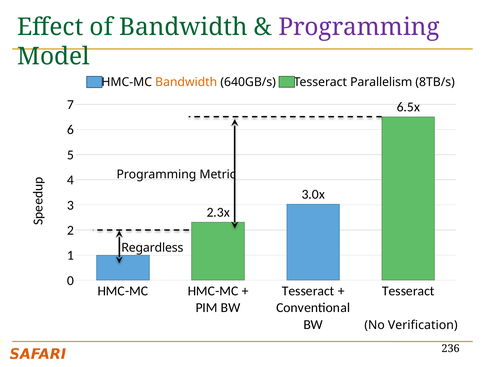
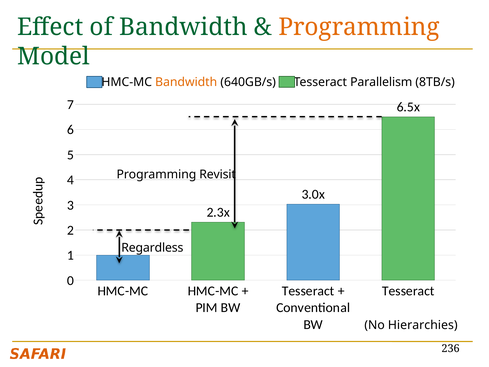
Programming colour: purple -> orange (359, 27)
Metric: Metric -> Revisit (218, 174)
Verification: Verification -> Hierarchies (423, 325)
